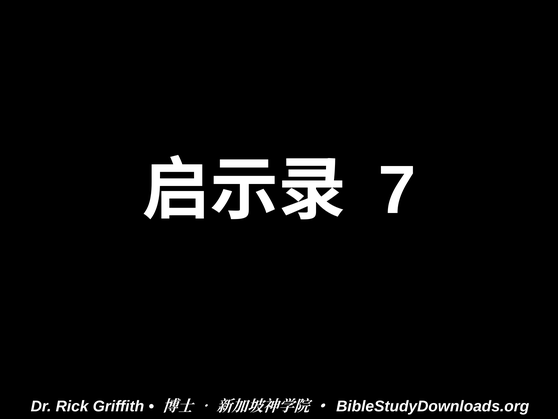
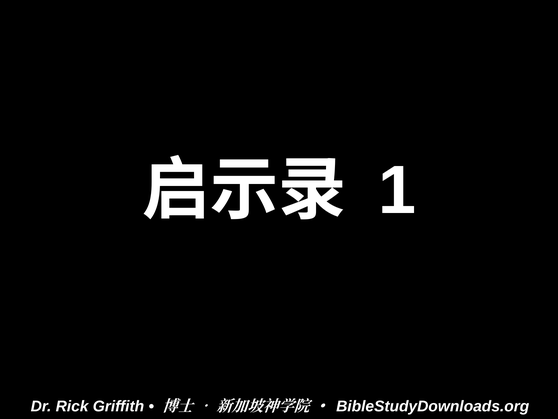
7: 7 -> 1 (397, 190)
